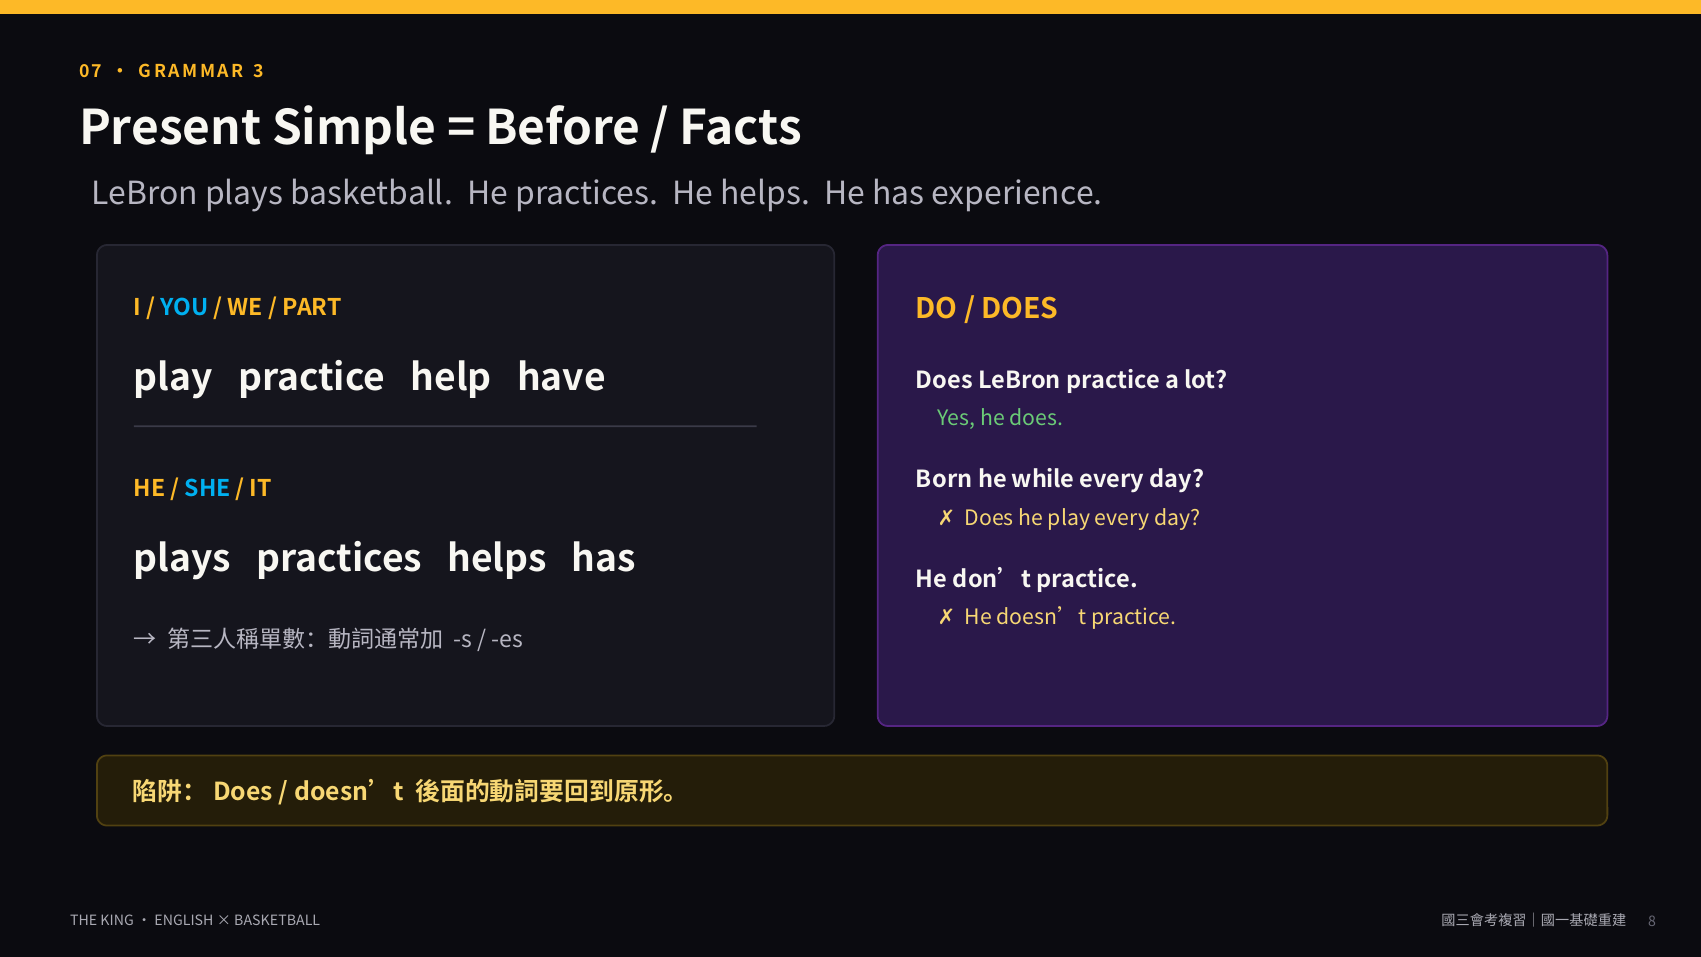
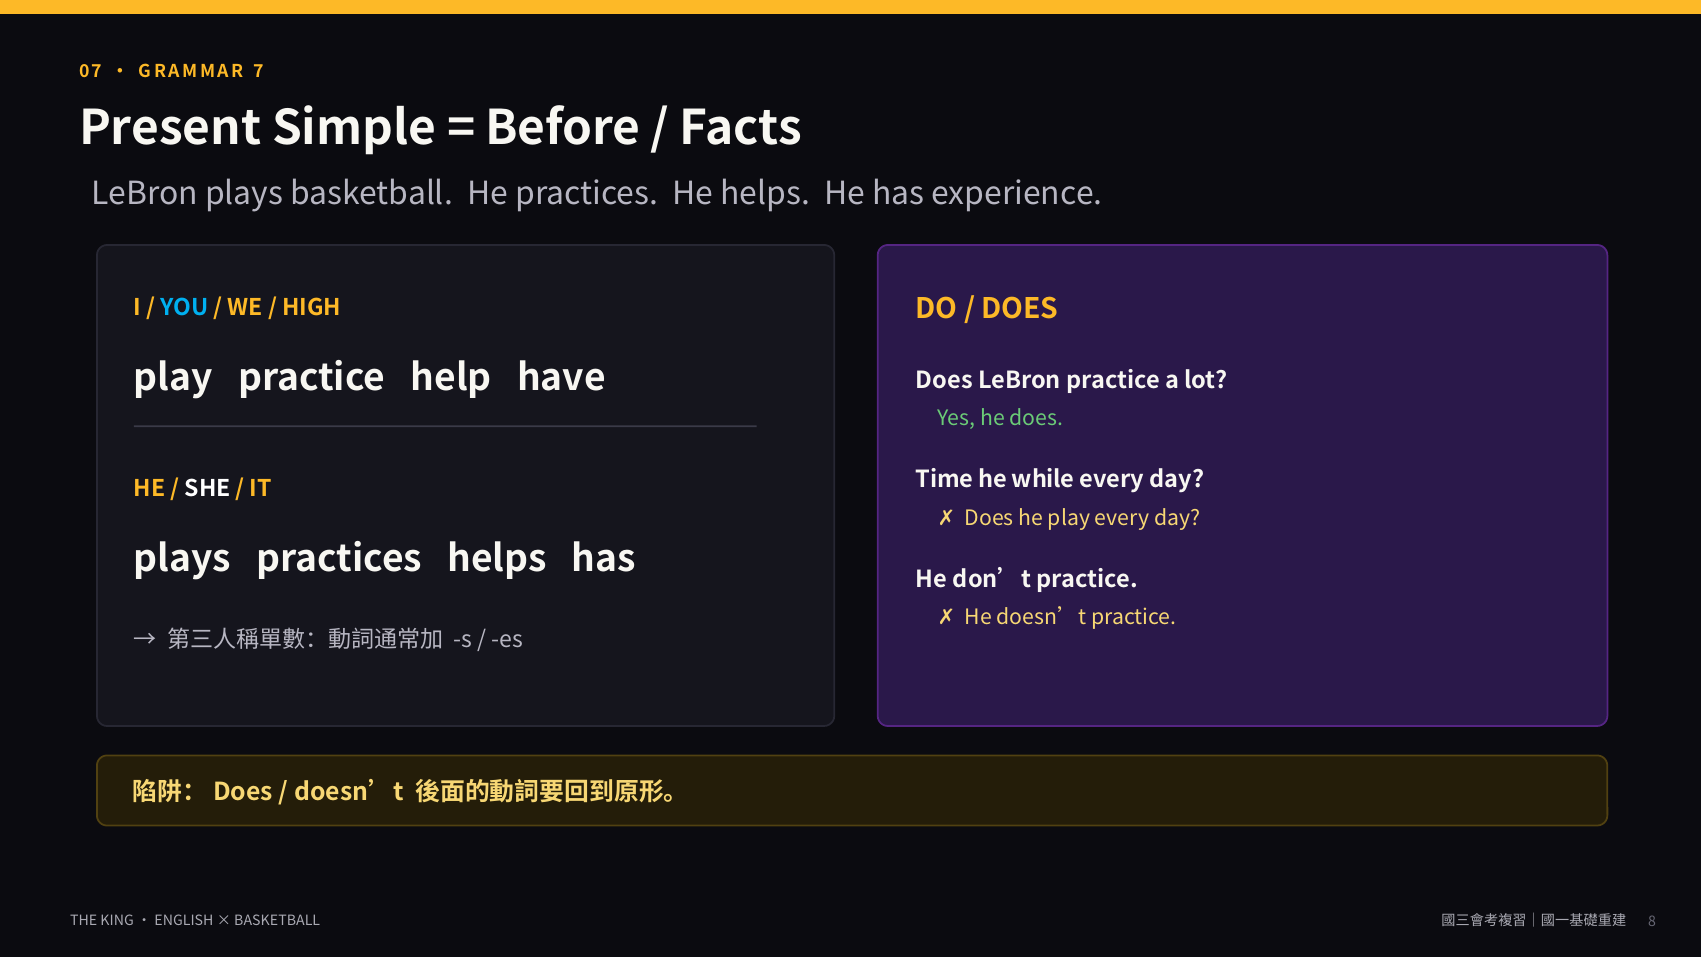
3: 3 -> 7 (258, 72)
PART: PART -> HIGH (312, 308)
Born: Born -> Time (945, 480)
SHE colour: light blue -> white (208, 489)
